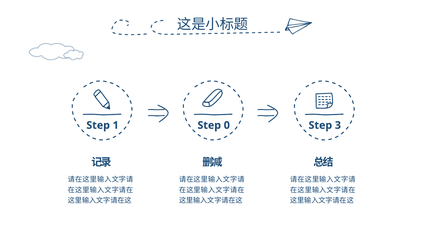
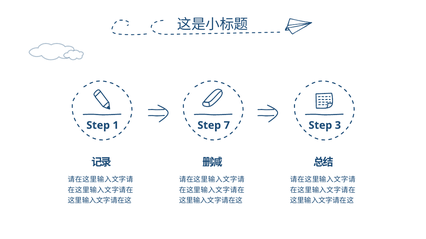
0: 0 -> 7 (227, 126)
